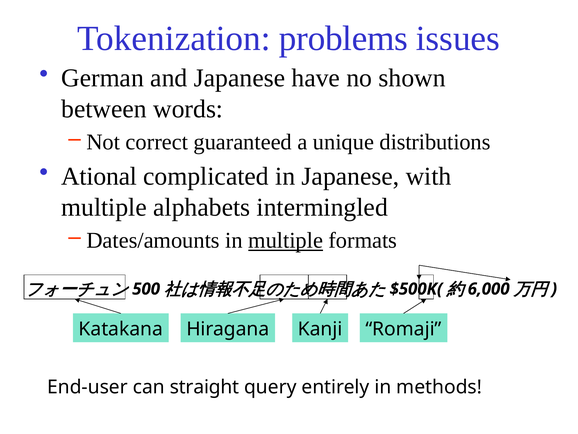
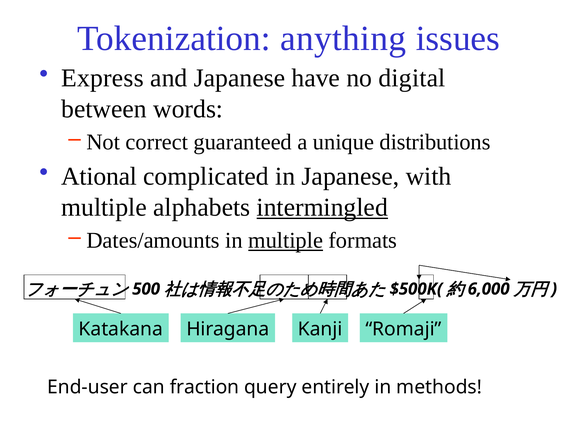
problems: problems -> anything (343, 39)
German: German -> Express (102, 78)
shown: shown -> digital (412, 78)
intermingled underline: none -> present (322, 207)
straight: straight -> fraction (204, 387)
